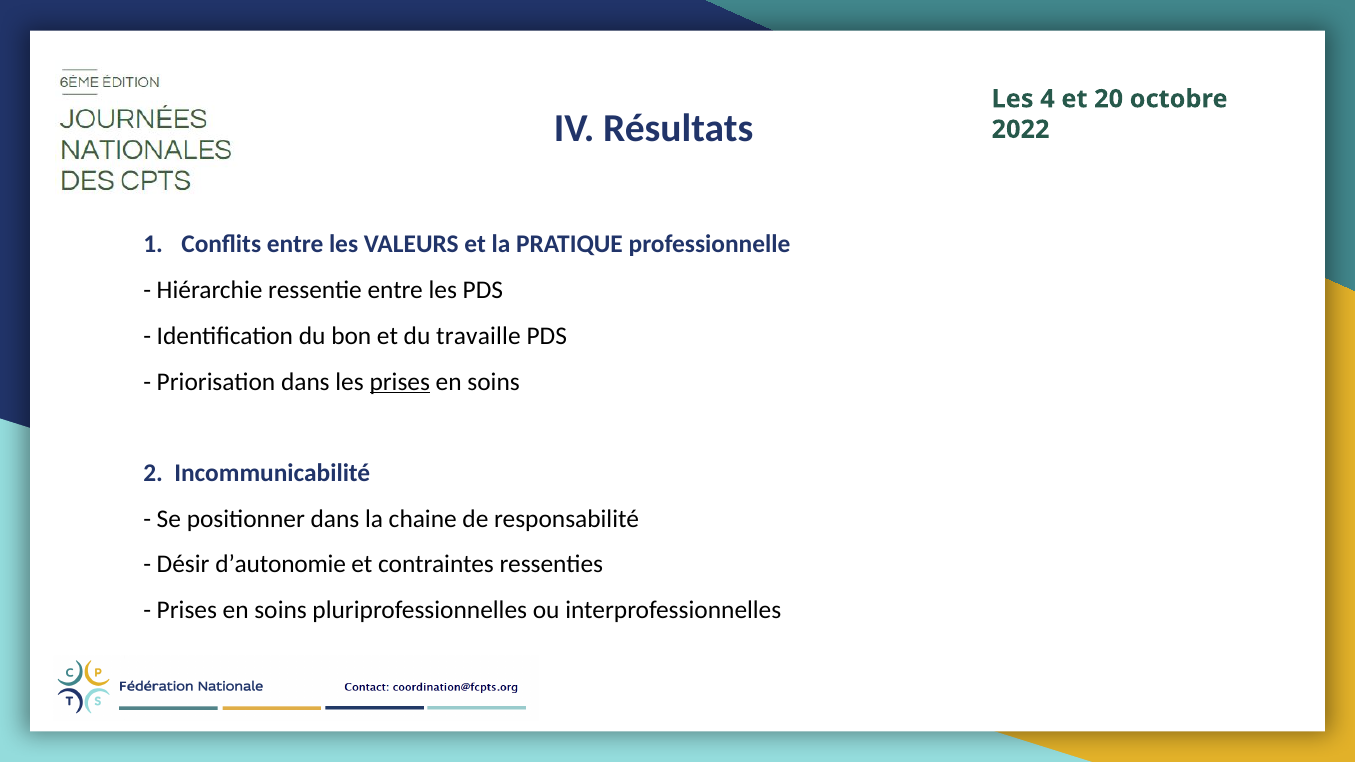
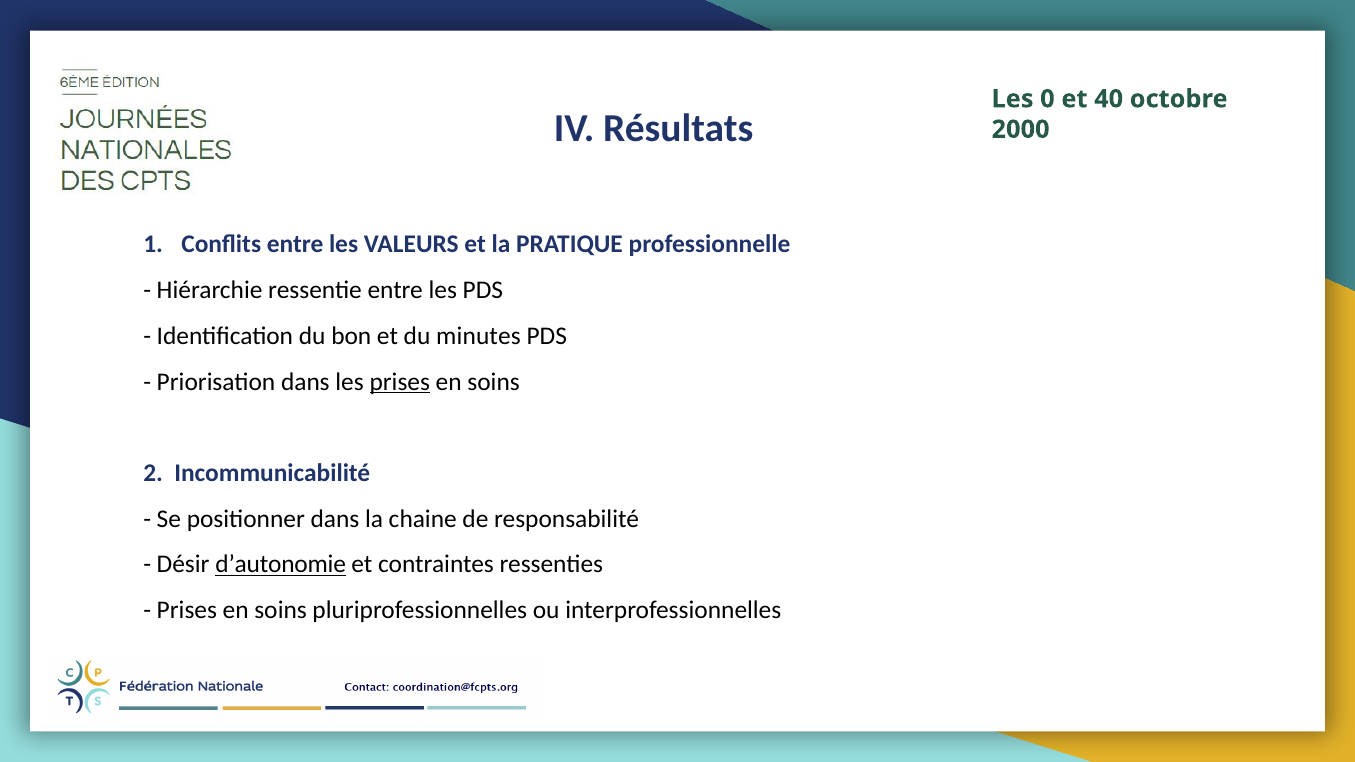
4: 4 -> 0 (1047, 99)
20: 20 -> 40 (1109, 99)
2022: 2022 -> 2000 (1021, 129)
travaille: travaille -> minutes (478, 336)
d’autonomie underline: none -> present (281, 565)
